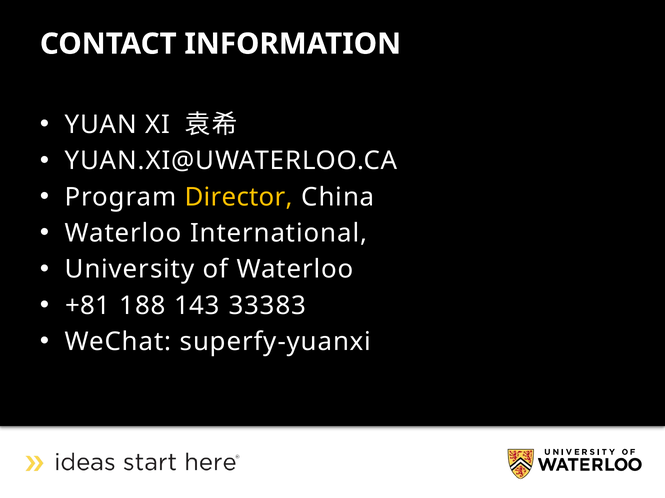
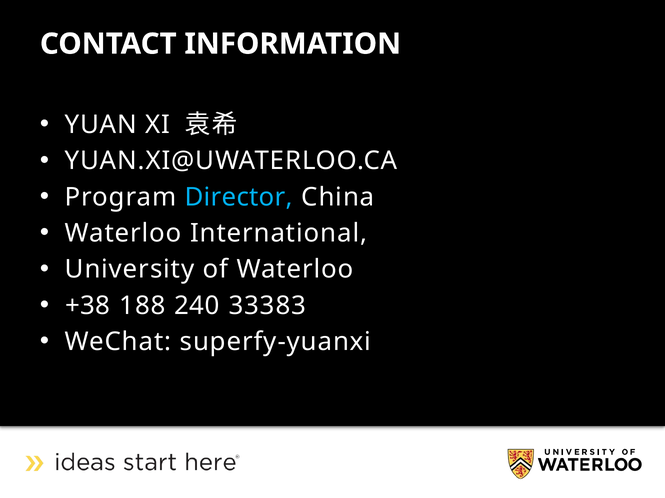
Director colour: yellow -> light blue (239, 197)
+81: +81 -> +38 (88, 306)
143: 143 -> 240 (197, 306)
